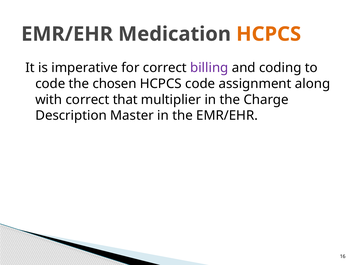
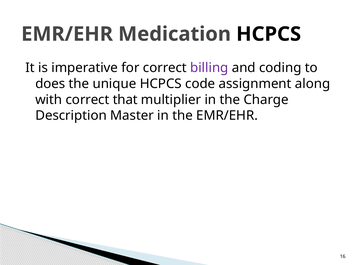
HCPCS colour: orange -> black (269, 34)
code: code -> does (50, 84)
chosen: chosen -> unique (114, 84)
